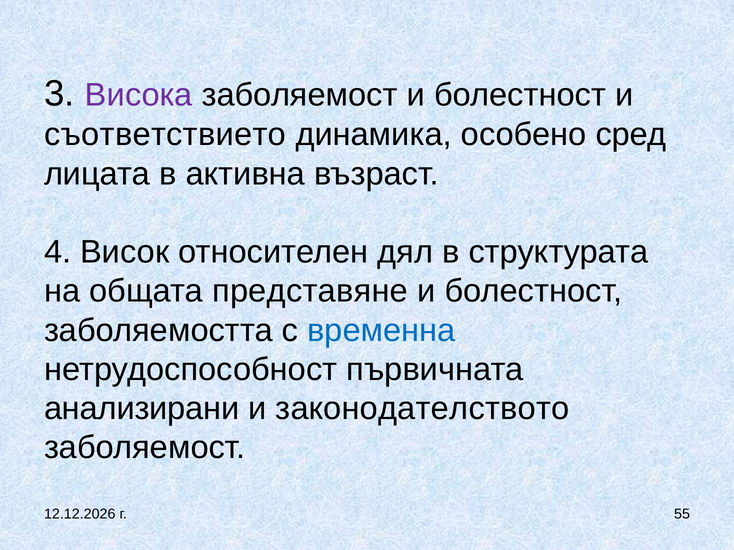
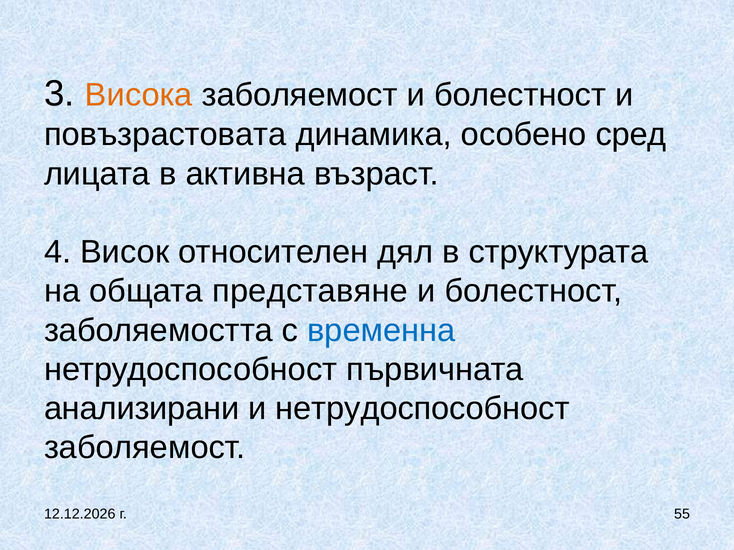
Висока colour: purple -> orange (139, 95)
съответствието: съответствието -> повъзрастовата (165, 135)
и законодателството: законодателството -> нетрудоспособност (422, 409)
